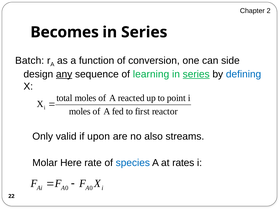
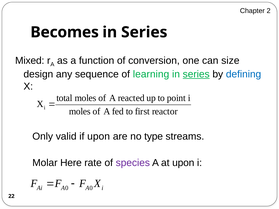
Batch: Batch -> Mixed (30, 61)
side: side -> size (230, 61)
any underline: present -> none (64, 74)
also: also -> type (154, 137)
species colour: blue -> purple (133, 163)
at rates: rates -> upon (183, 163)
